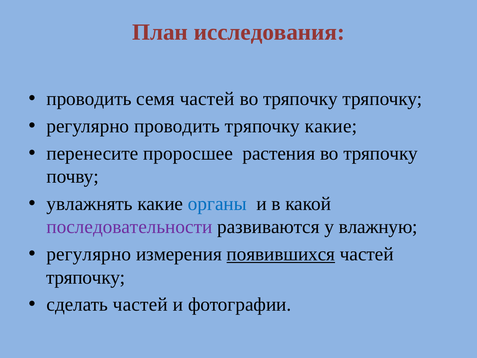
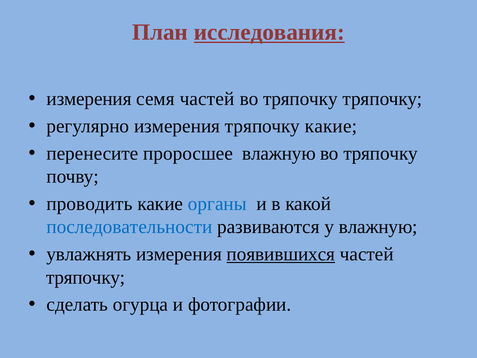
исследования underline: none -> present (269, 32)
проводить: проводить -> измерения (89, 99)
регулярно проводить: проводить -> измерения (177, 126)
проросшее растения: растения -> влажную (279, 153)
увлажнять: увлажнять -> проводить (90, 204)
последовательности colour: purple -> blue (129, 227)
регулярно: регулярно -> увлажнять (89, 254)
сделать частей: частей -> огурца (141, 304)
